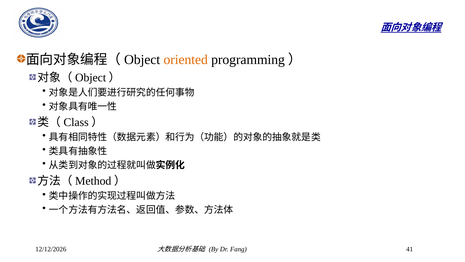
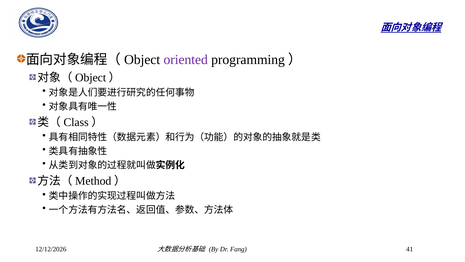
oriented colour: orange -> purple (186, 60)
